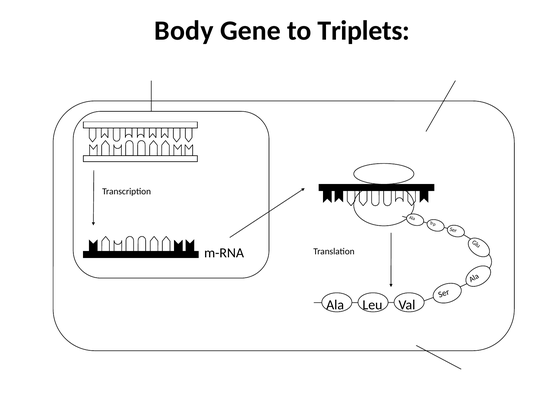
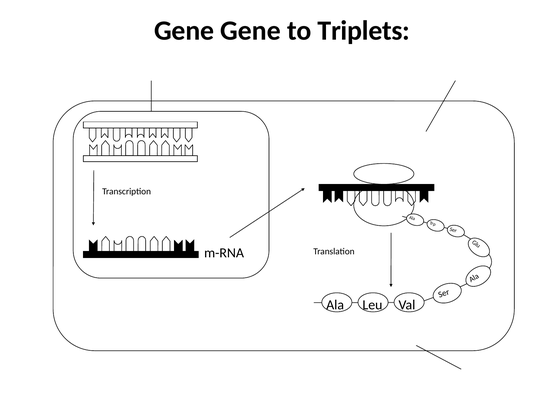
Body: Body -> Gene (184, 31)
